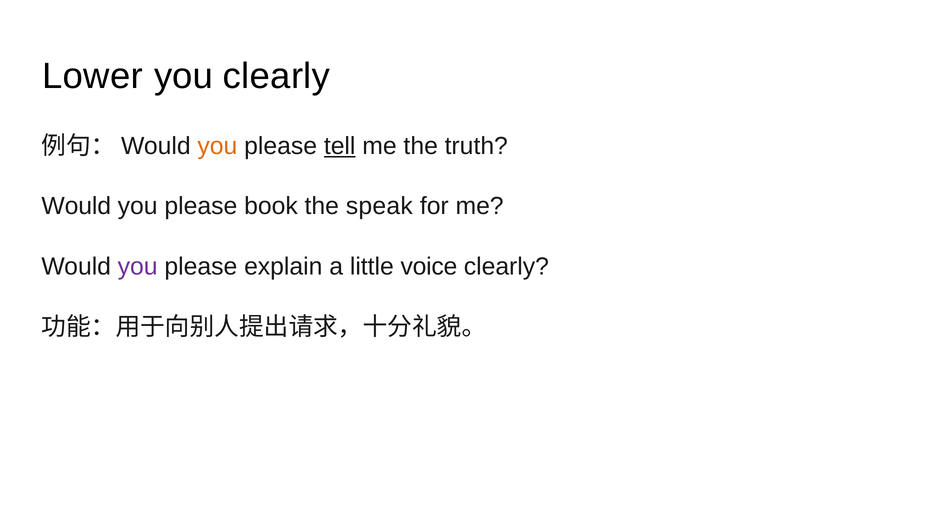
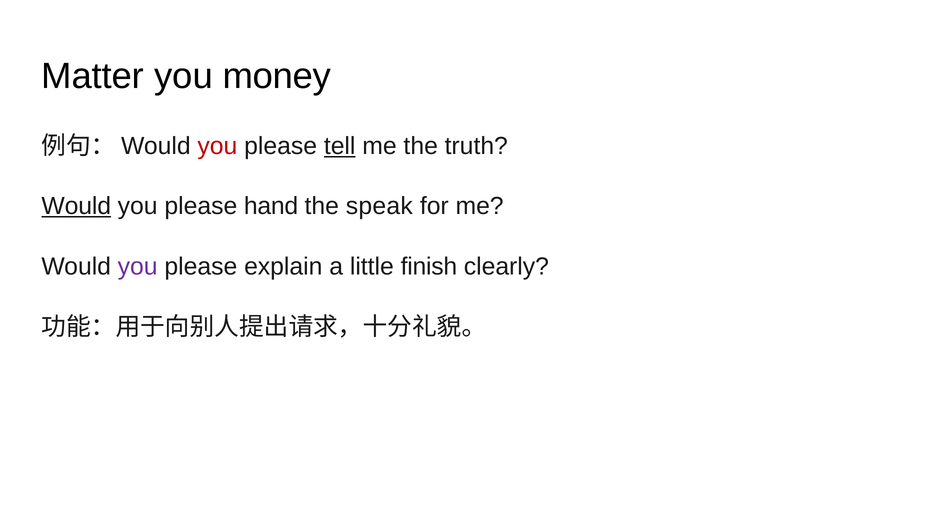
Lower: Lower -> Matter (93, 76)
you clearly: clearly -> money (277, 76)
you colour: orange -> red (217, 146)
Would underline: none -> present (76, 206)
book: book -> hand (271, 206)
voice: voice -> finish (429, 267)
